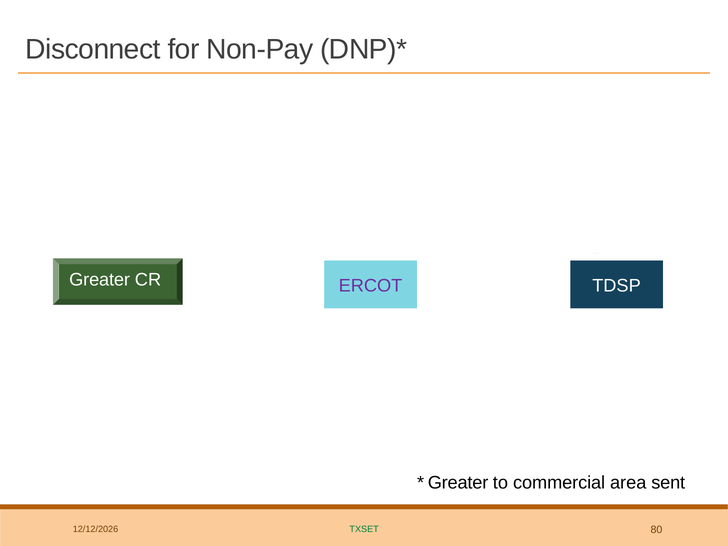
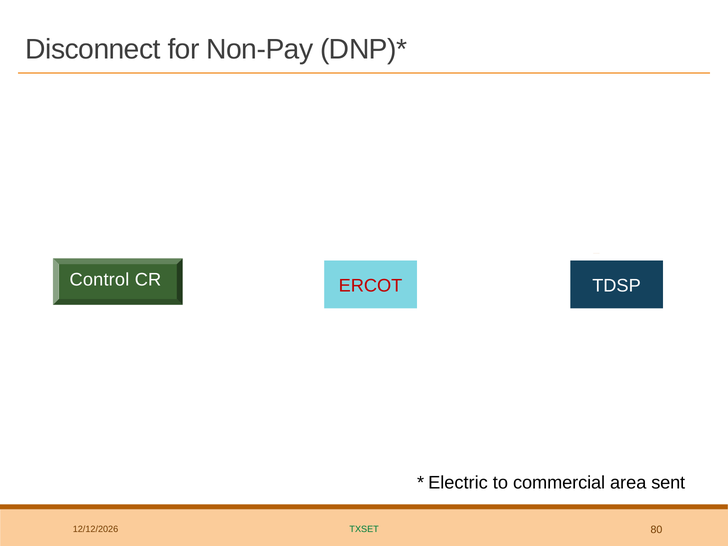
Greater: Greater -> Control (99, 280)
ERCOT colour: purple -> red (371, 286)
Greater: Greater -> Electric (458, 483)
